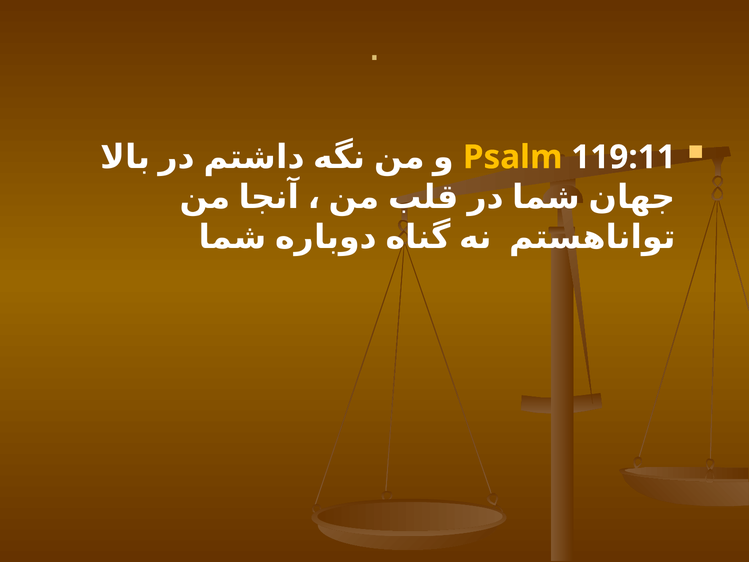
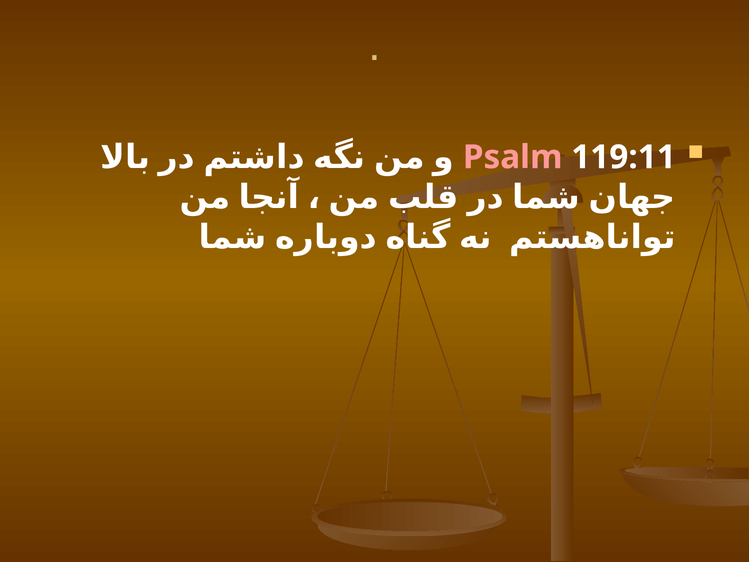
Psalm colour: yellow -> pink (513, 157)
